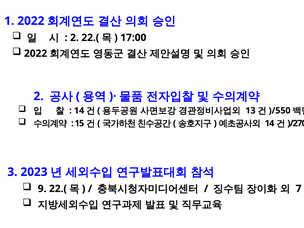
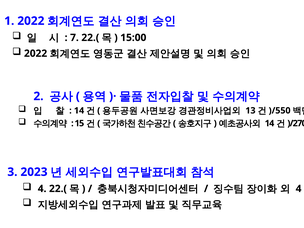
2: 2 -> 7 (74, 38)
17:00: 17:00 -> 15:00 (133, 38)
9: 9 -> 4 (42, 189)
7: 7 -> 4 (299, 189)
